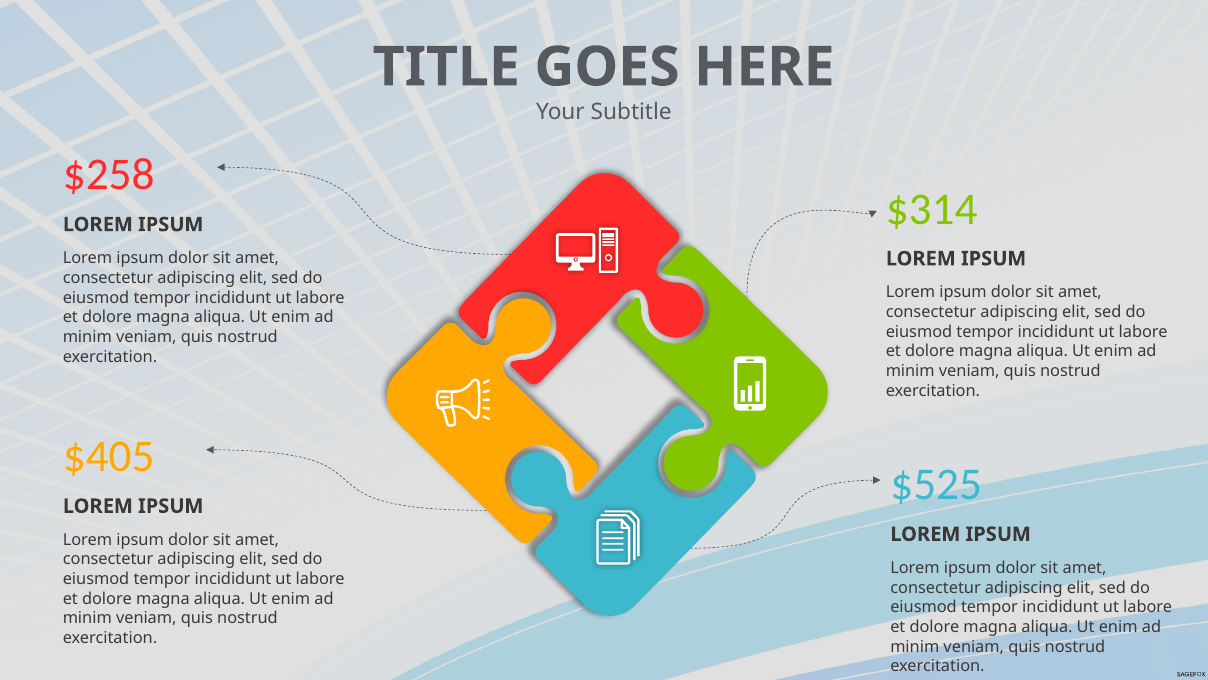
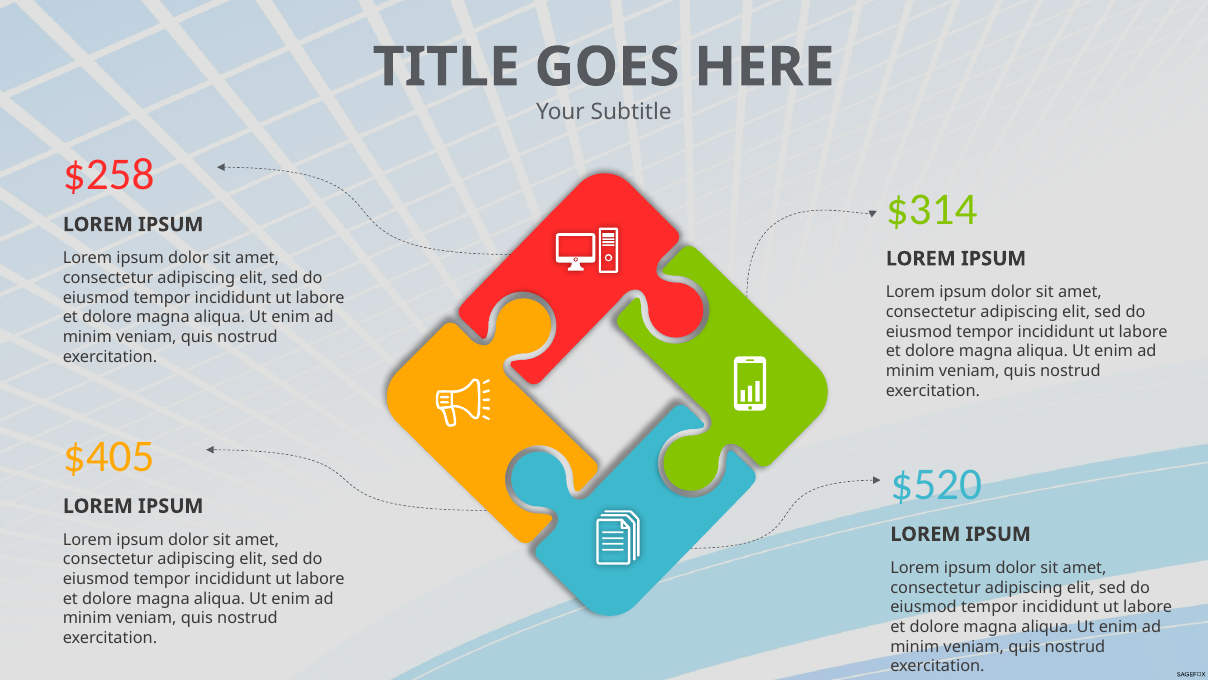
$525: $525 -> $520 (936, 484)
